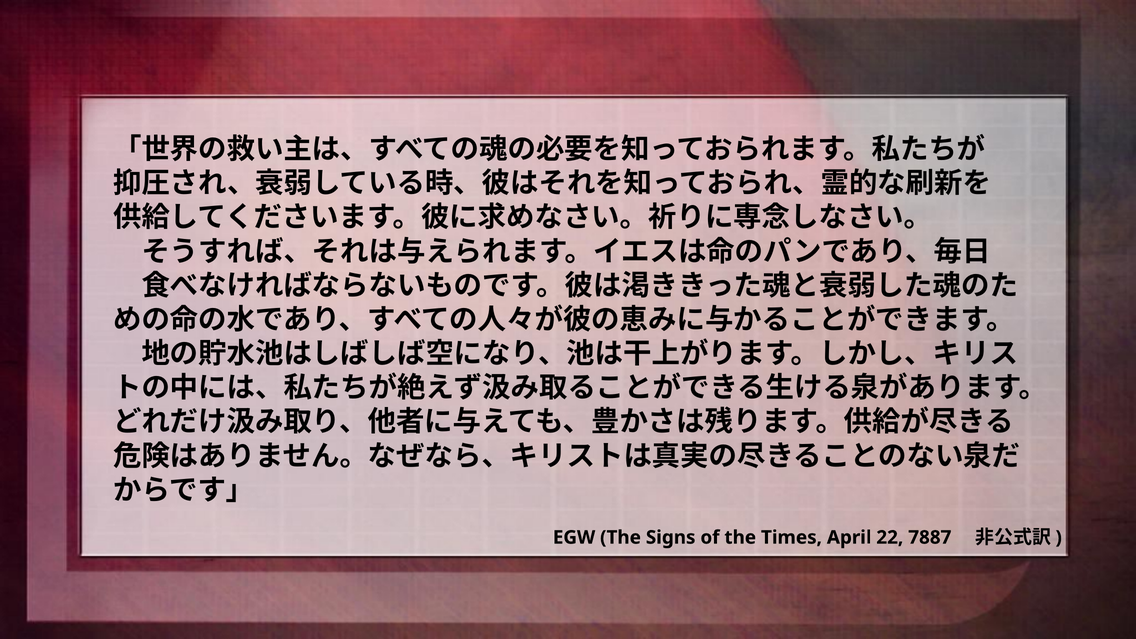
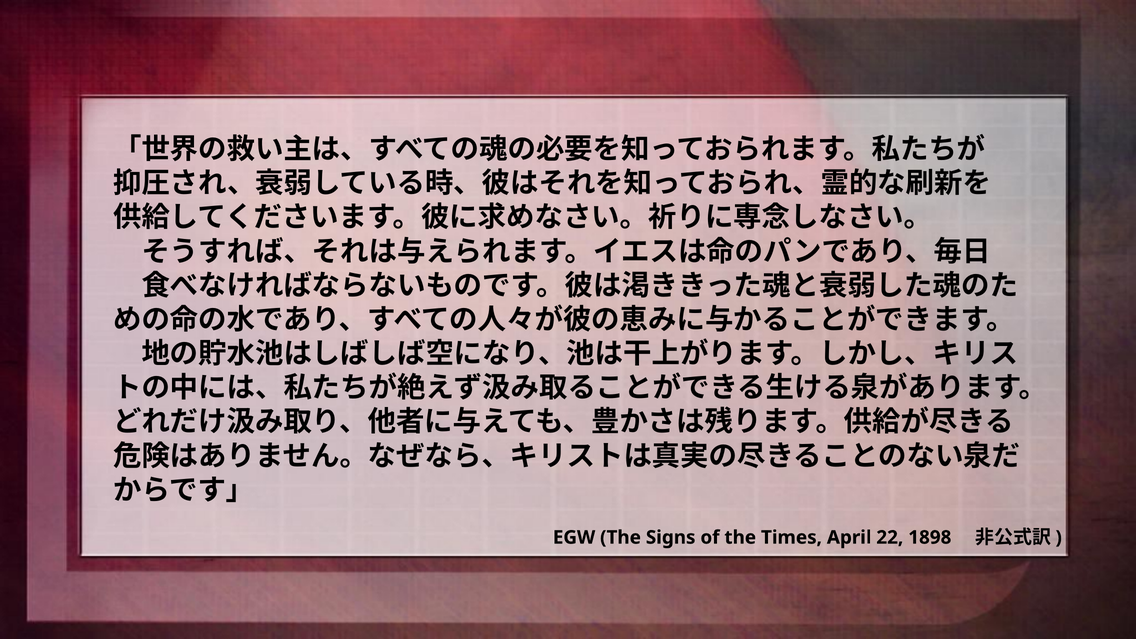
7887: 7887 -> 1898 (930, 537)
